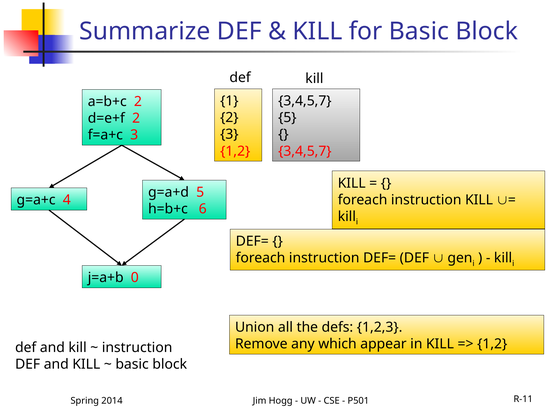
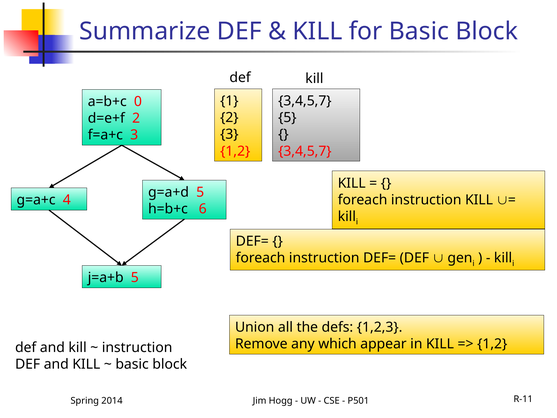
a=b+c 2: 2 -> 0 (138, 102)
j=a+b 0: 0 -> 5 (135, 277)
